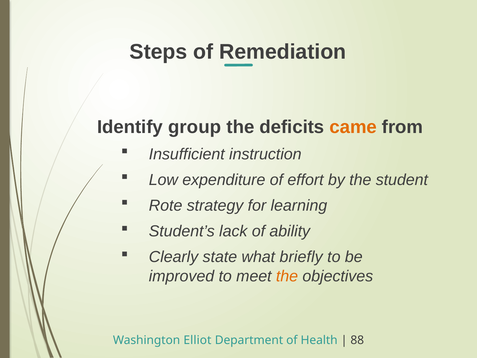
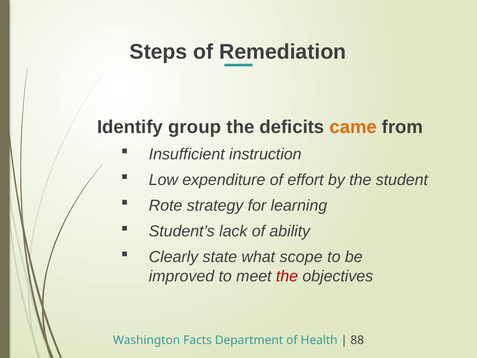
briefly: briefly -> scope (301, 257)
the colour: orange -> red (287, 276)
Elliot: Elliot -> Facts (198, 340)
